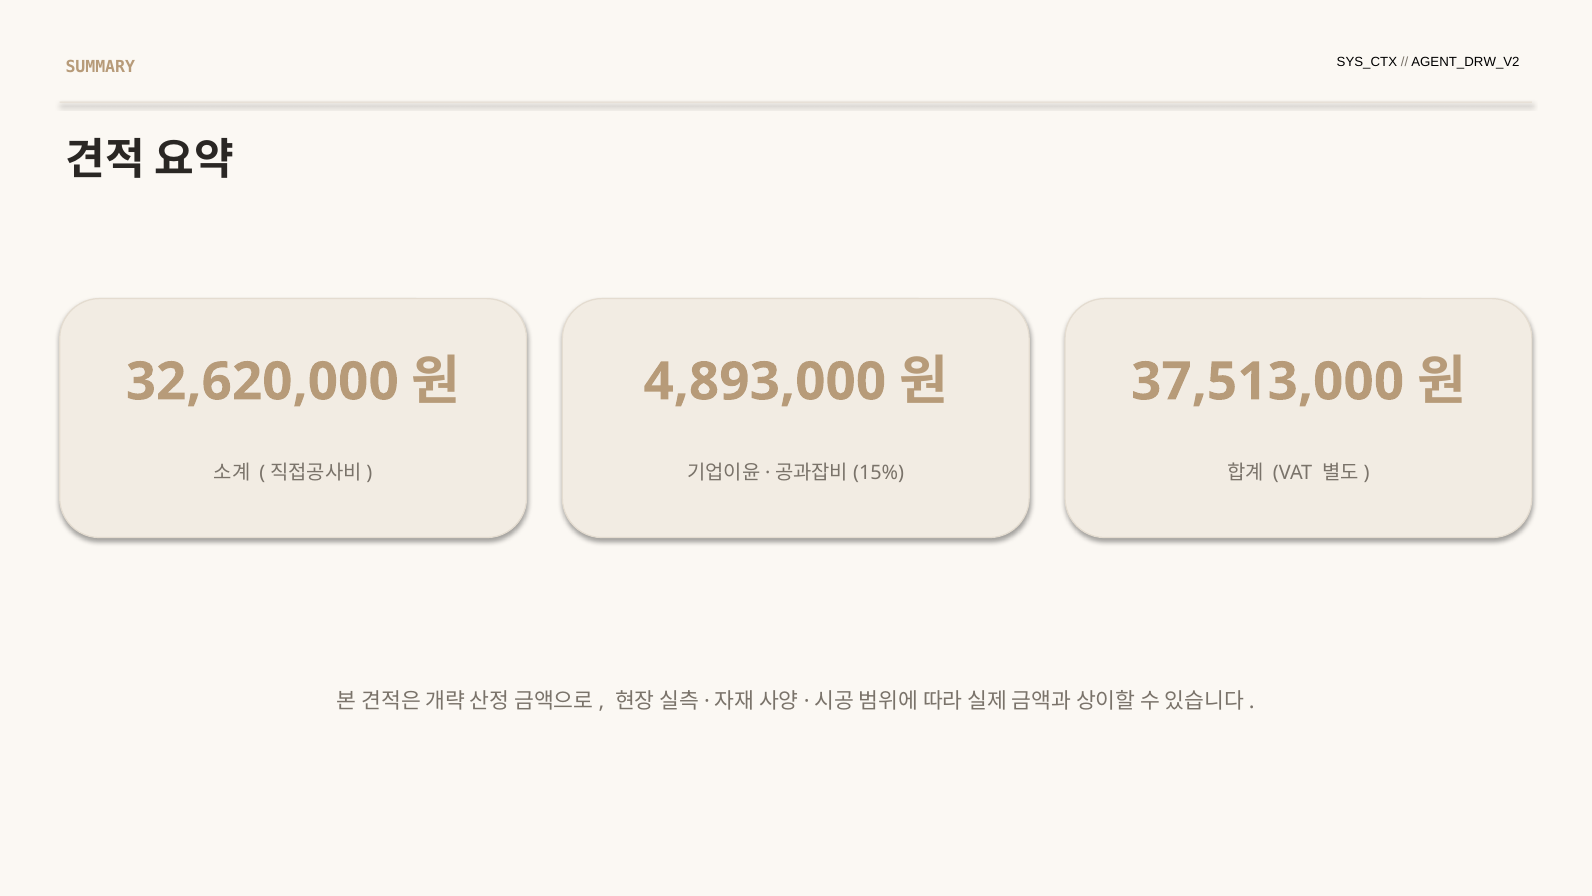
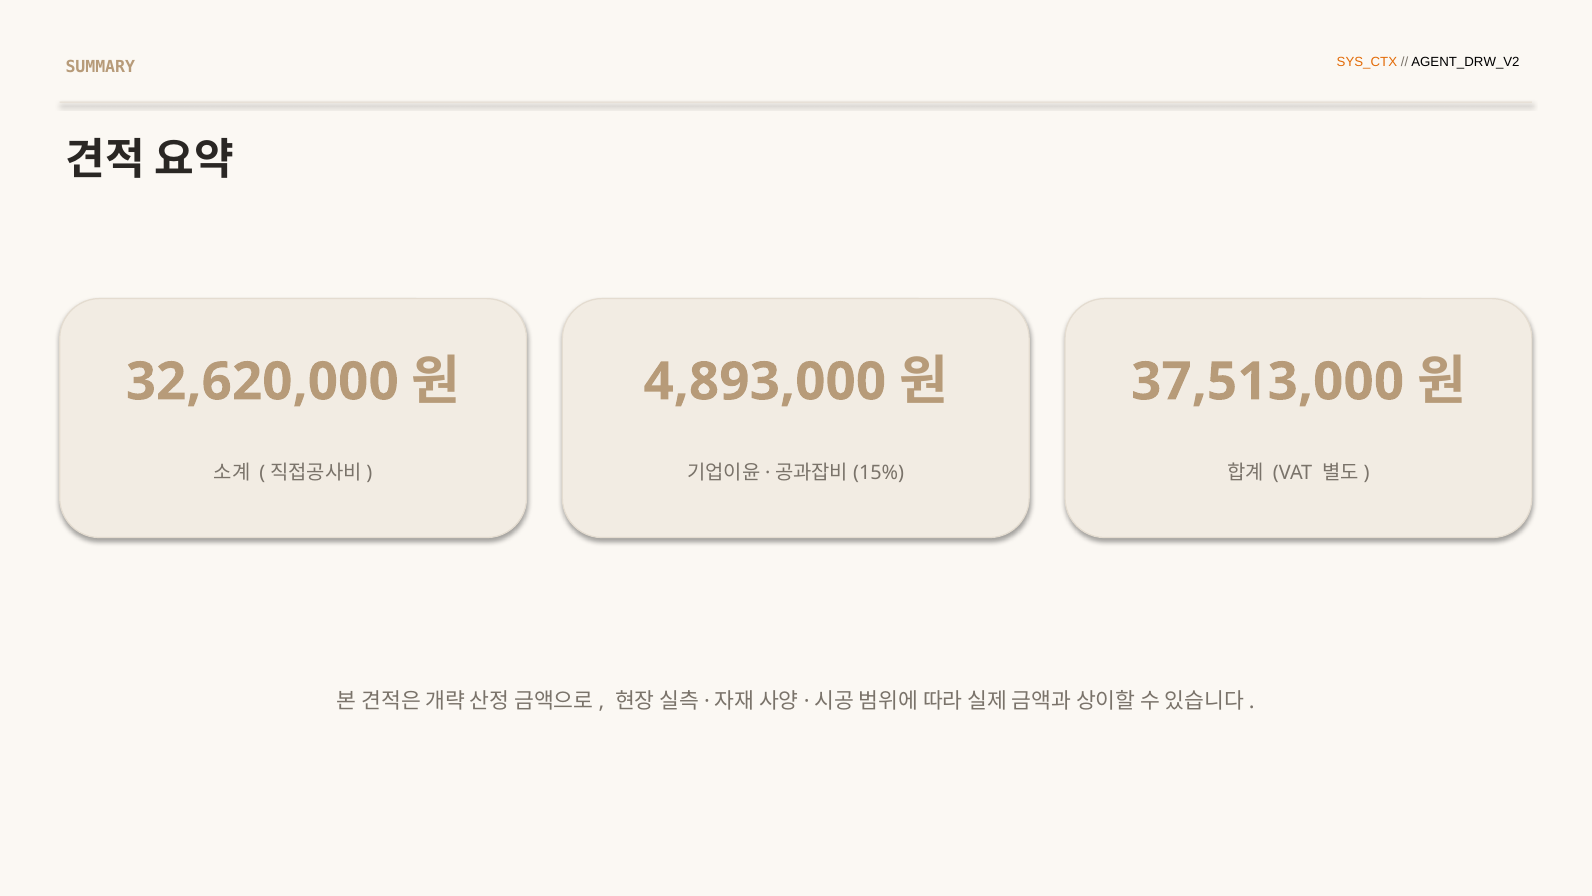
SYS_CTX colour: black -> orange (1367, 62)
